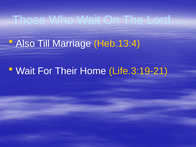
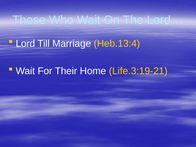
Also: Also -> Lord (25, 43)
